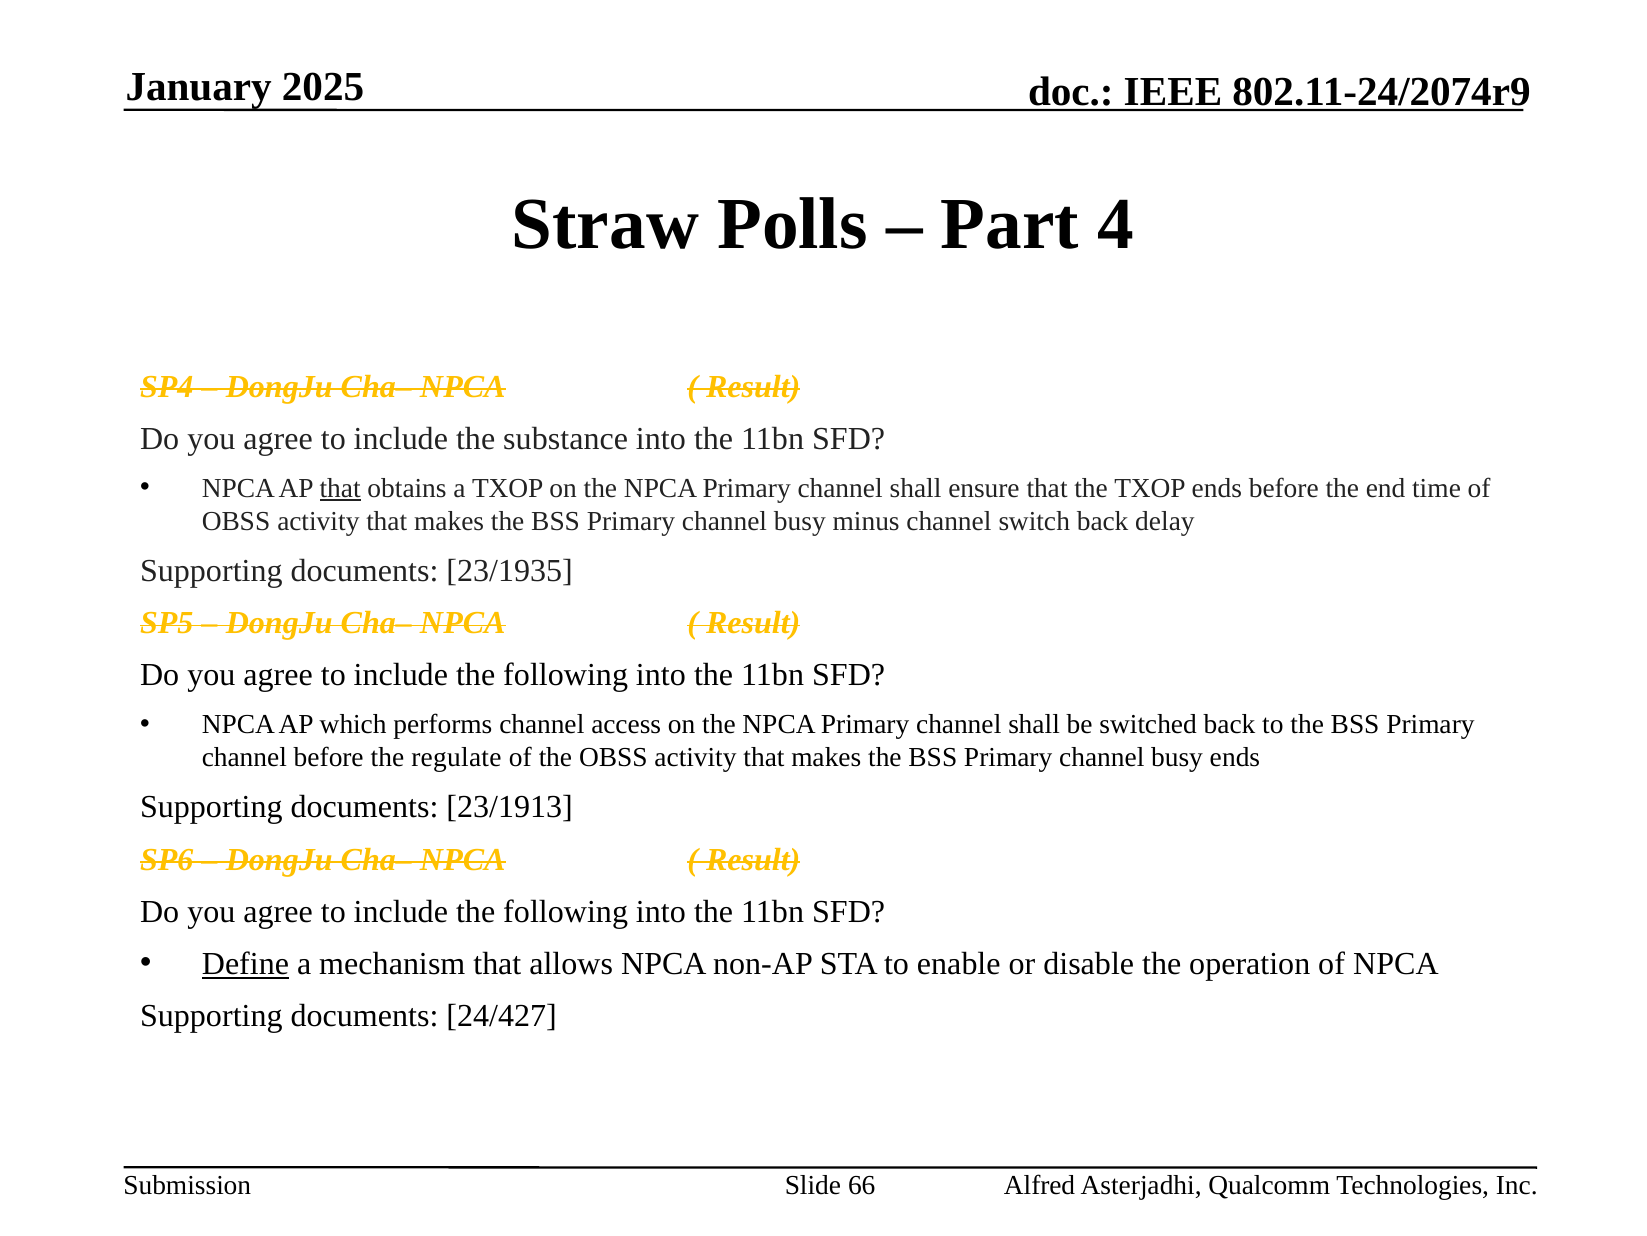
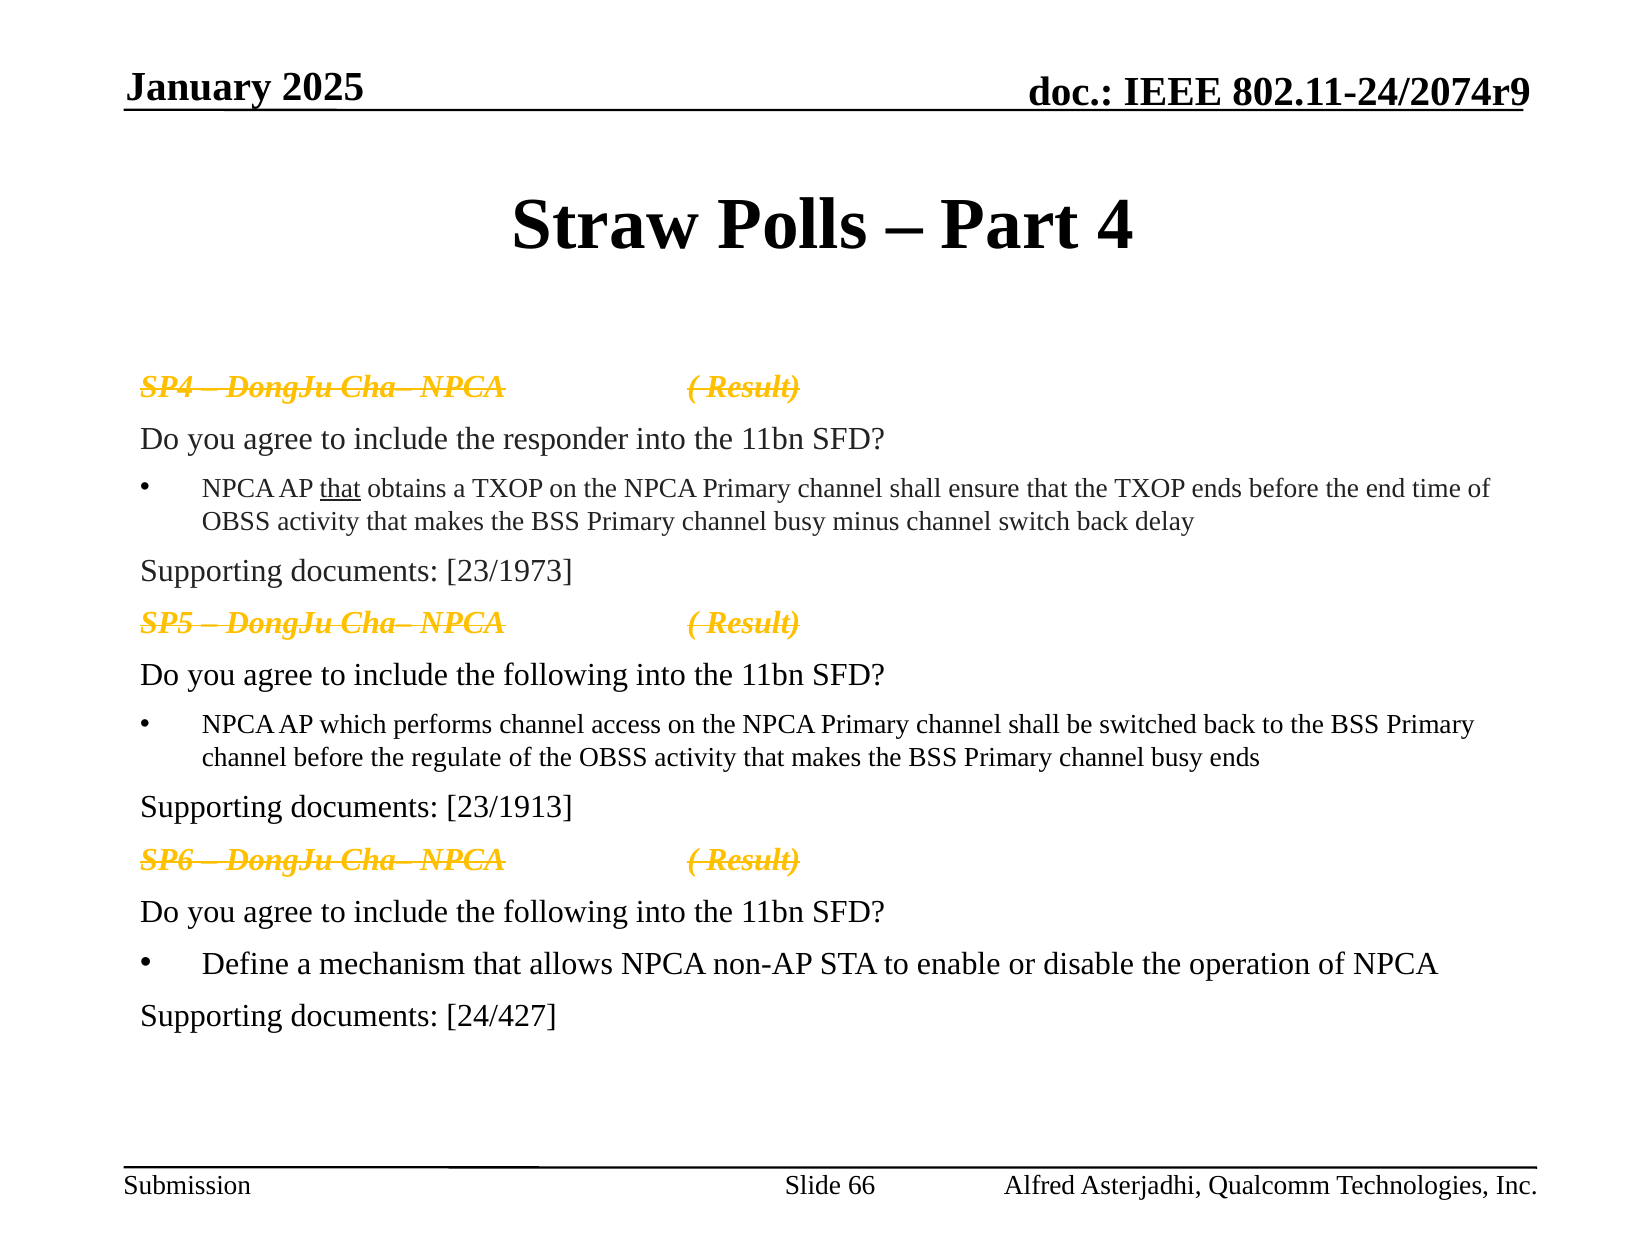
substance: substance -> responder (566, 439)
23/1935: 23/1935 -> 23/1973 (510, 571)
Define underline: present -> none (245, 963)
